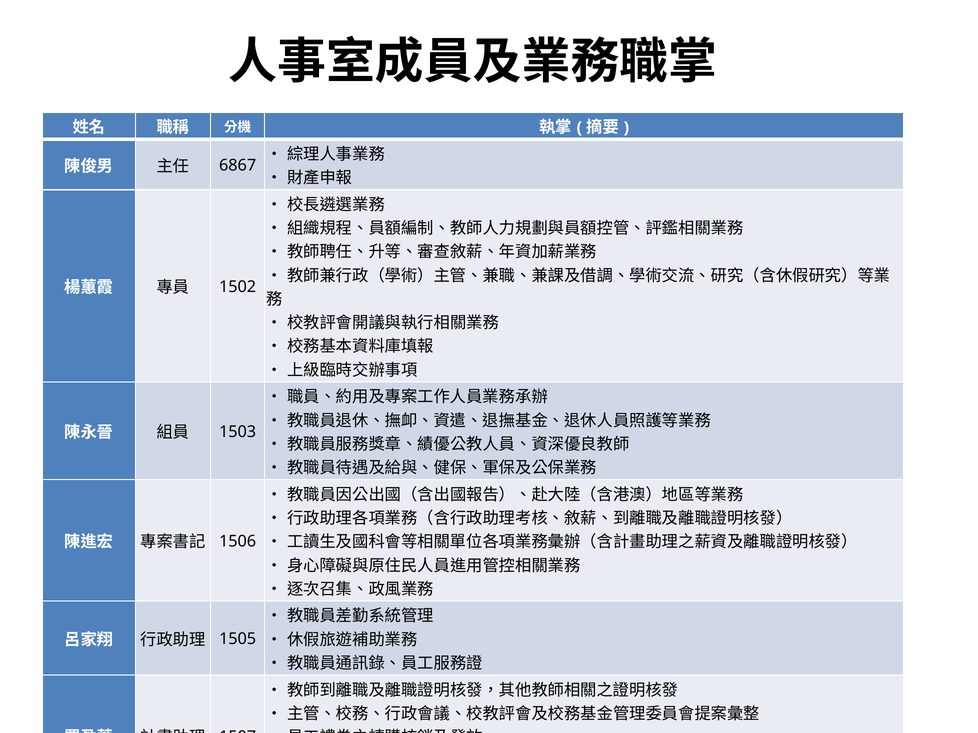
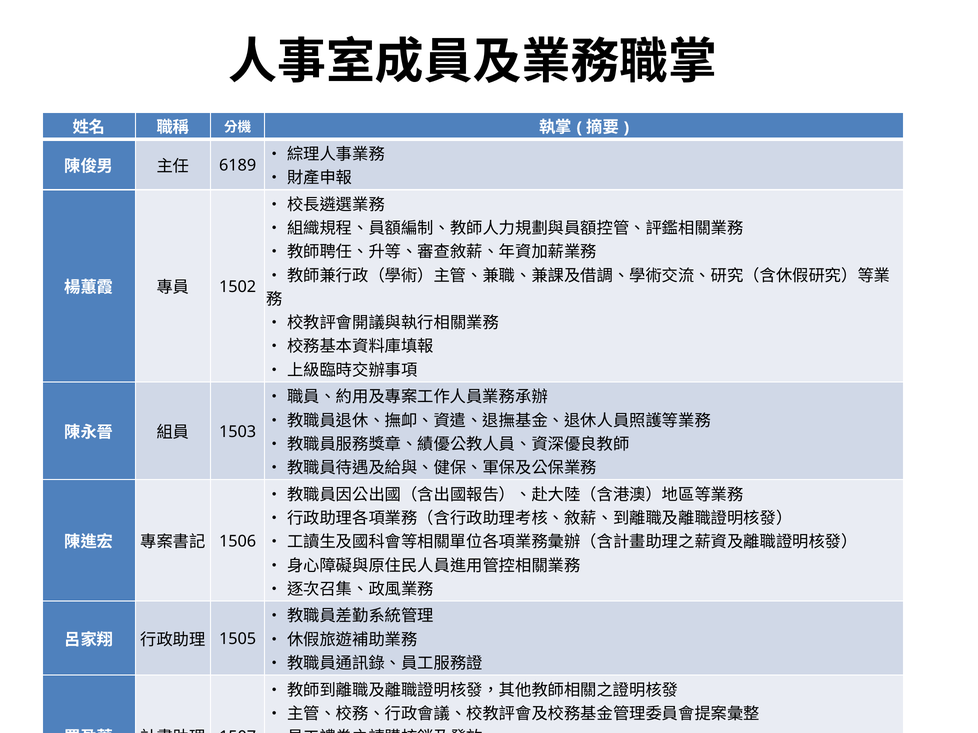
6867: 6867 -> 6189 (238, 166)
